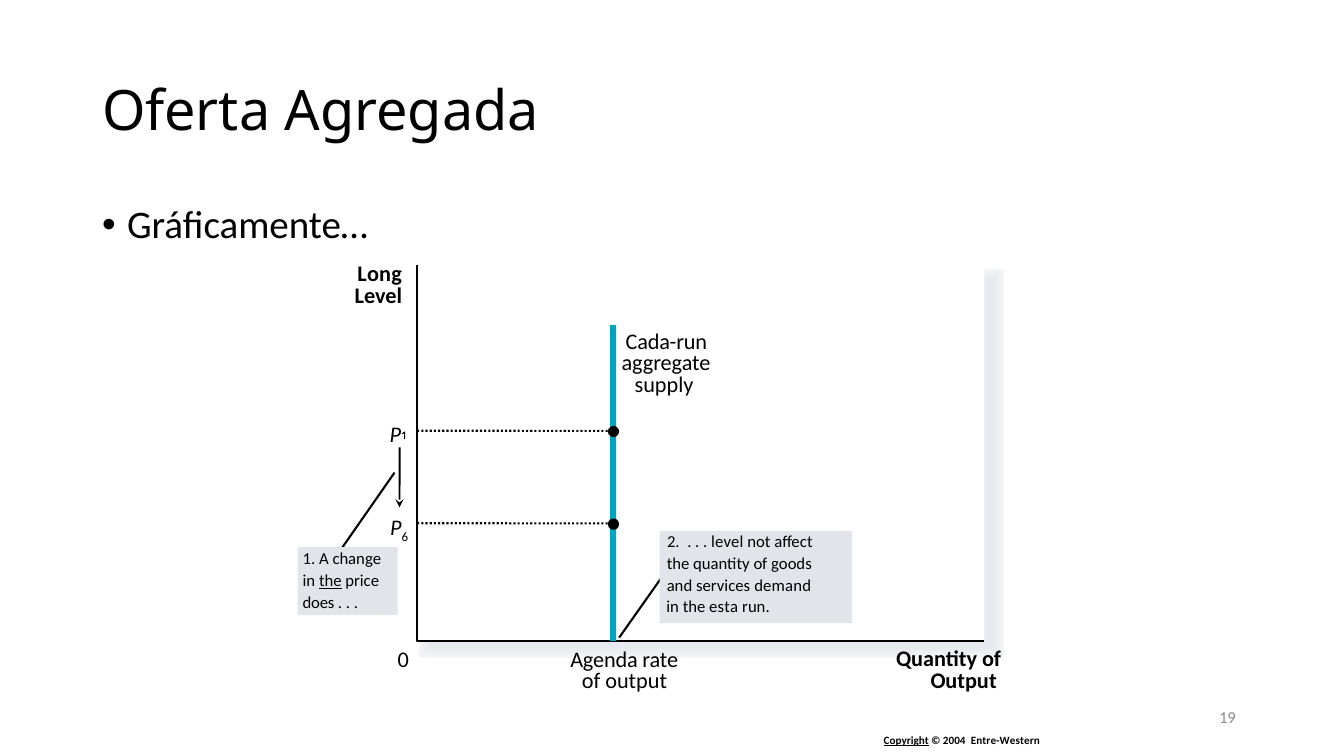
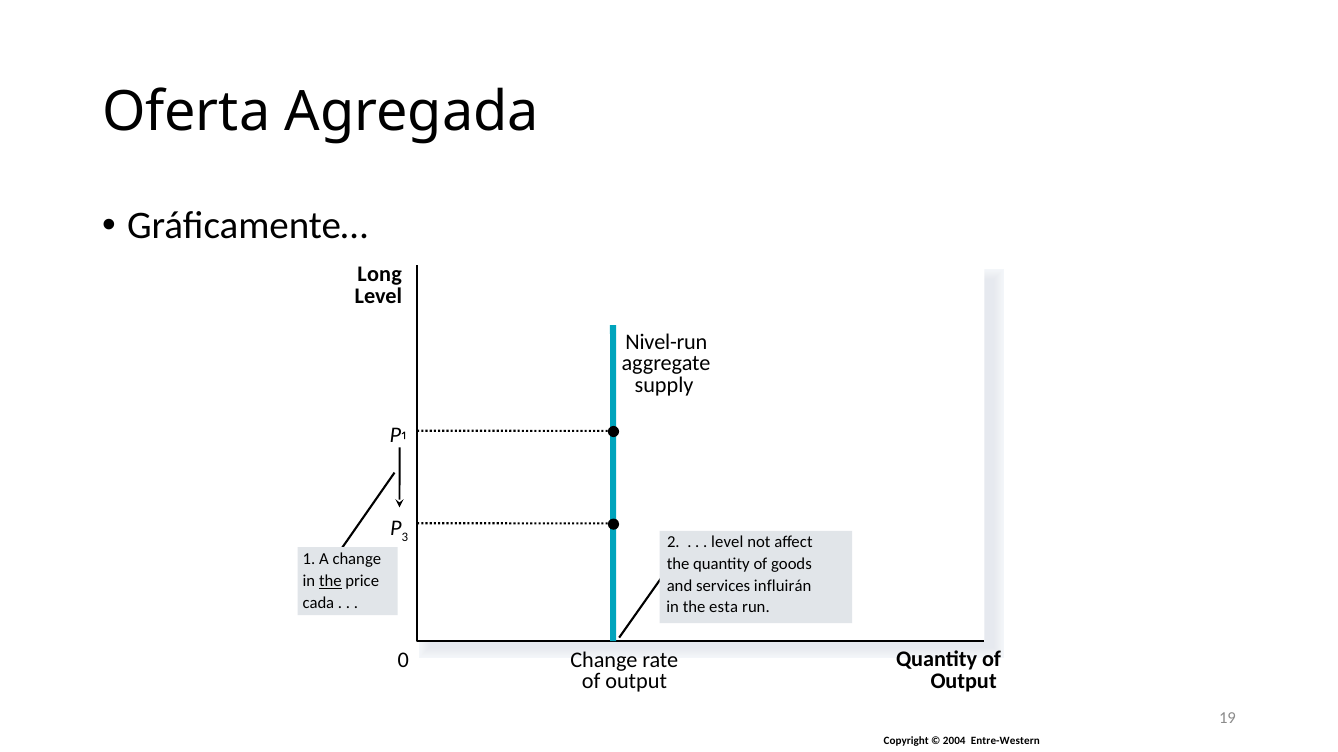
Cada-run: Cada-run -> Nivel-run (666, 342)
6: 6 -> 3 (405, 537)
demand: demand -> influirán (783, 586)
does: does -> cada (318, 603)
Agenda: Agenda -> Change (604, 660)
Copyright underline: present -> none (906, 741)
